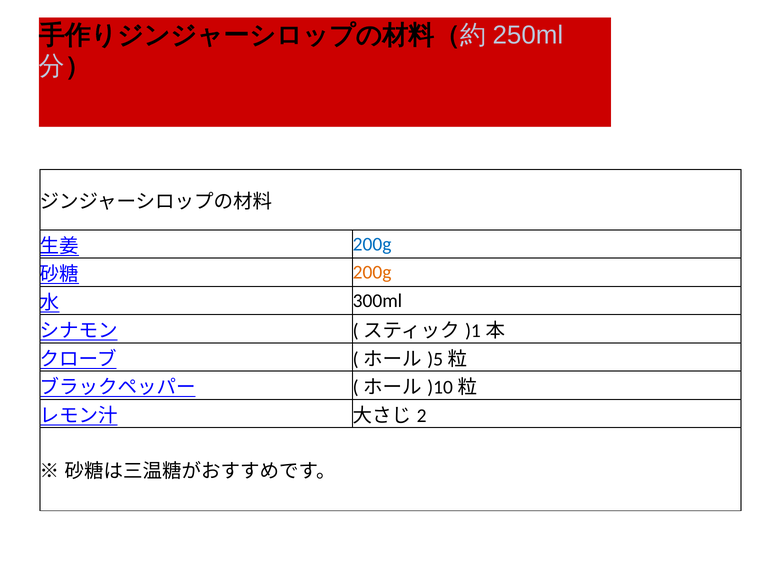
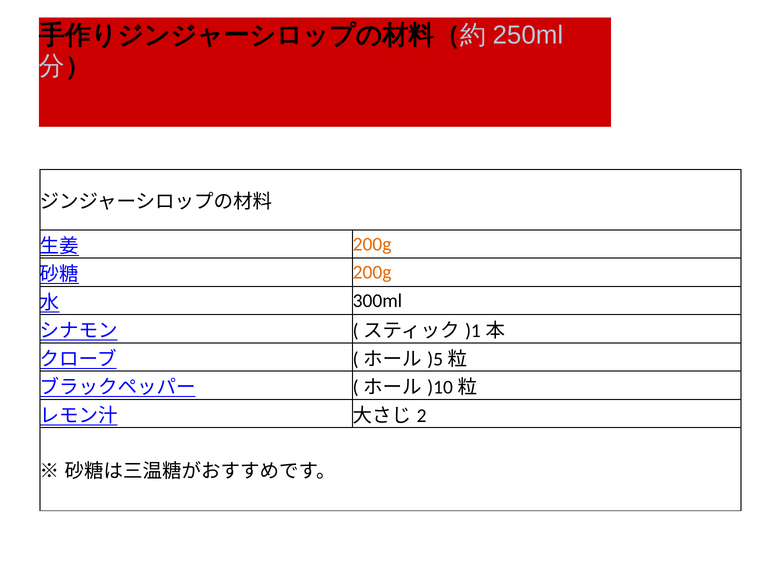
200g colour: blue -> orange (372, 244)
